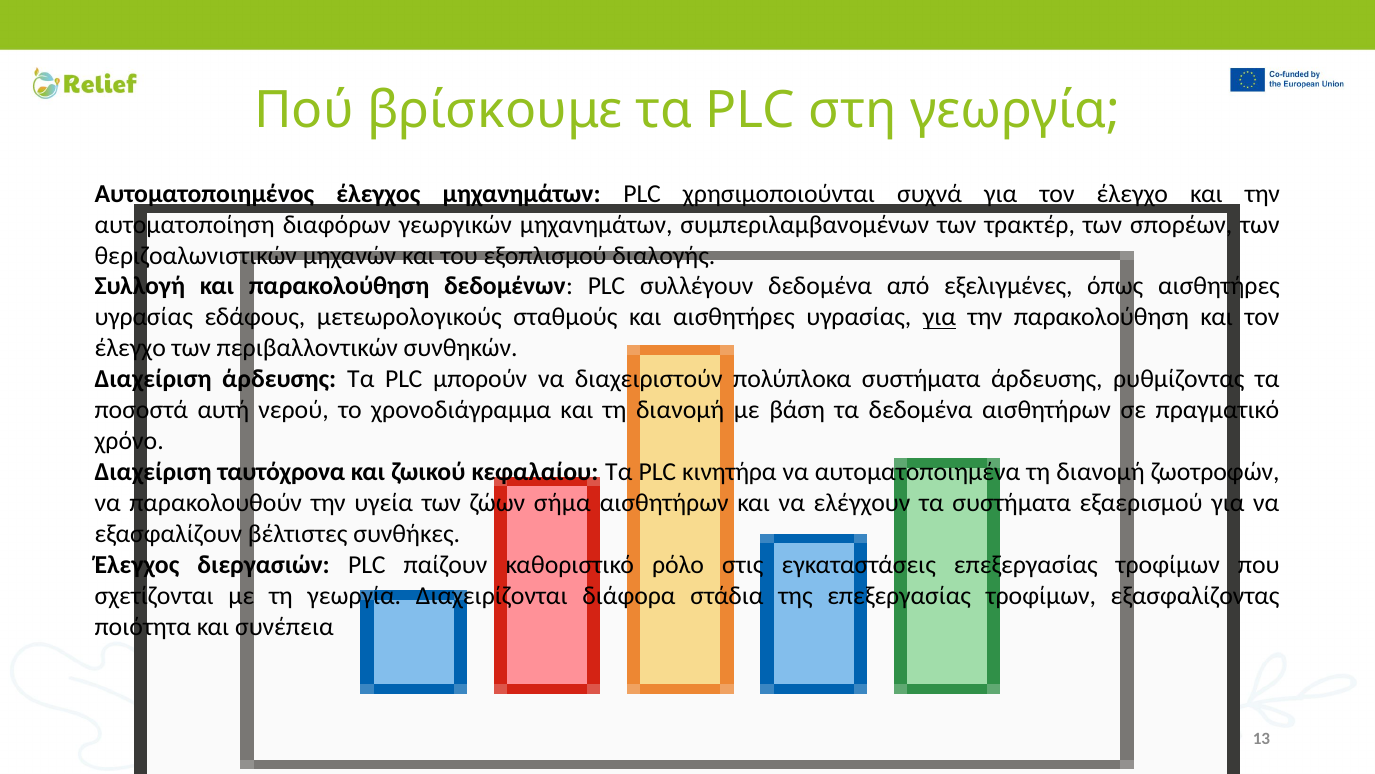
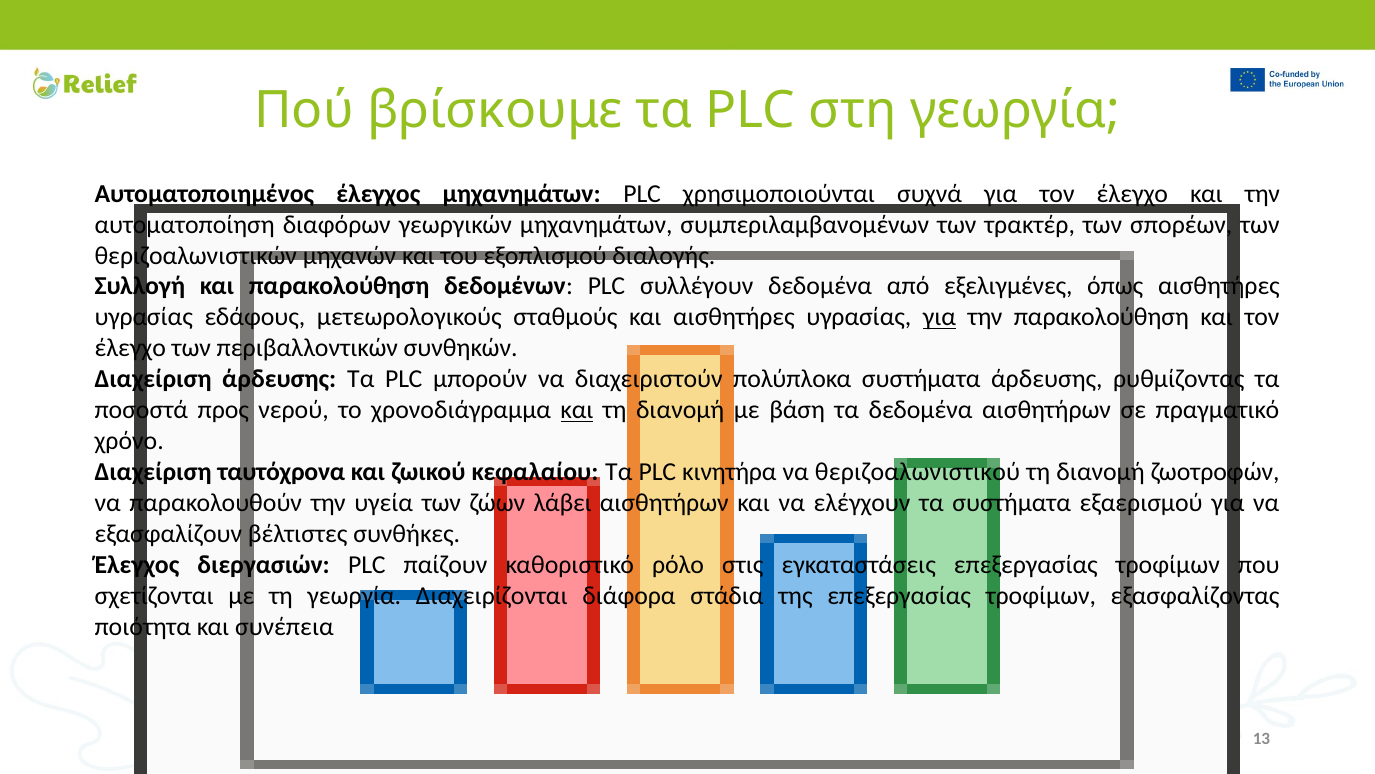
αυτή: αυτή -> προς (223, 410)
και underline: none -> present (577, 410)
αυτοματοποιημένα: αυτοματοποιημένα -> θεριζοαλωνιστικού (917, 472)
σήμα: σήμα -> λάβει (563, 503)
